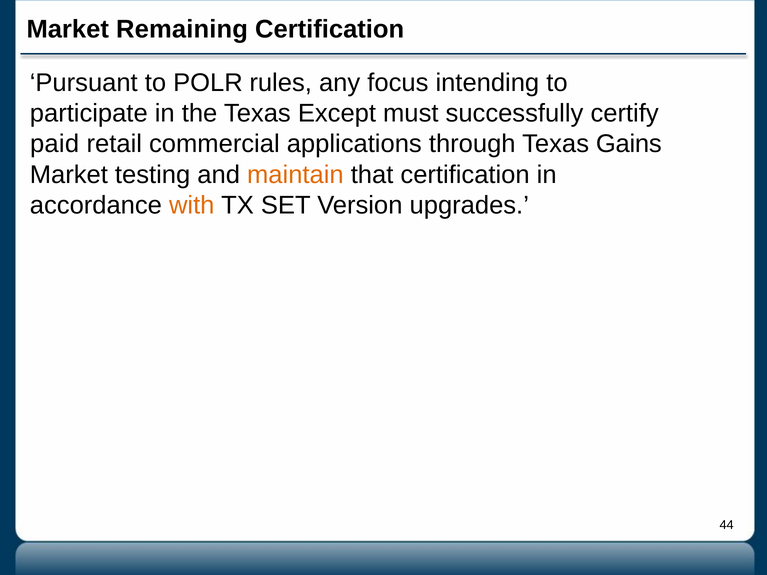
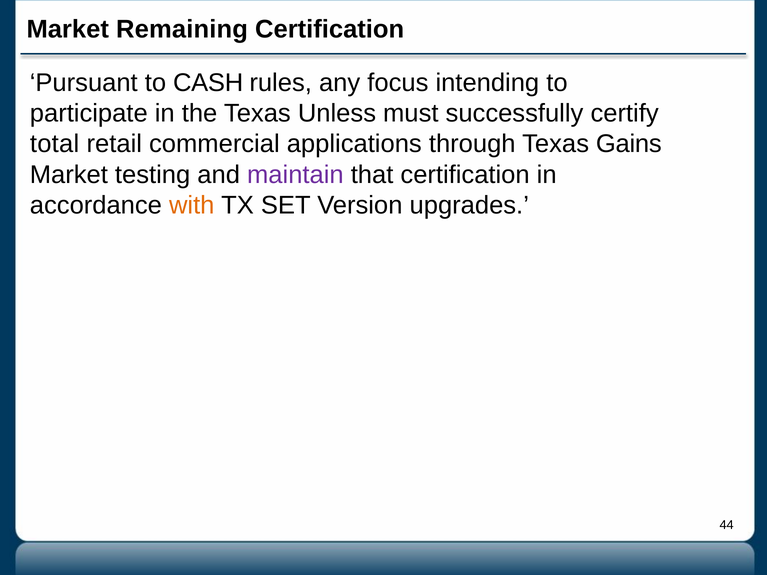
POLR: POLR -> CASH (208, 83)
Except: Except -> Unless (337, 113)
paid: paid -> total (55, 144)
maintain colour: orange -> purple (295, 175)
